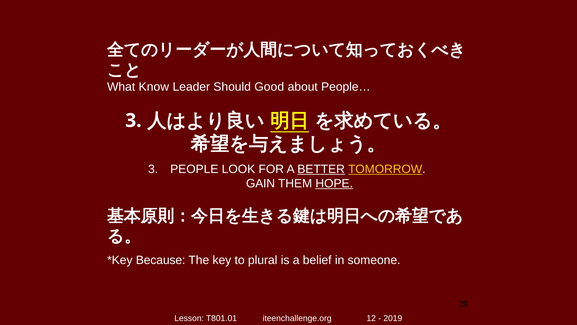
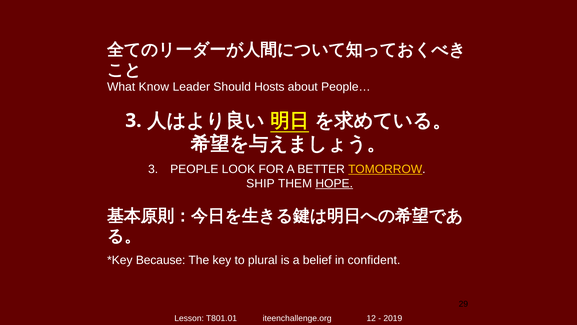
Good: Good -> Hosts (269, 87)
BETTER underline: present -> none (321, 169)
GAIN: GAIN -> SHIP (260, 183)
someone: someone -> confident (374, 260)
